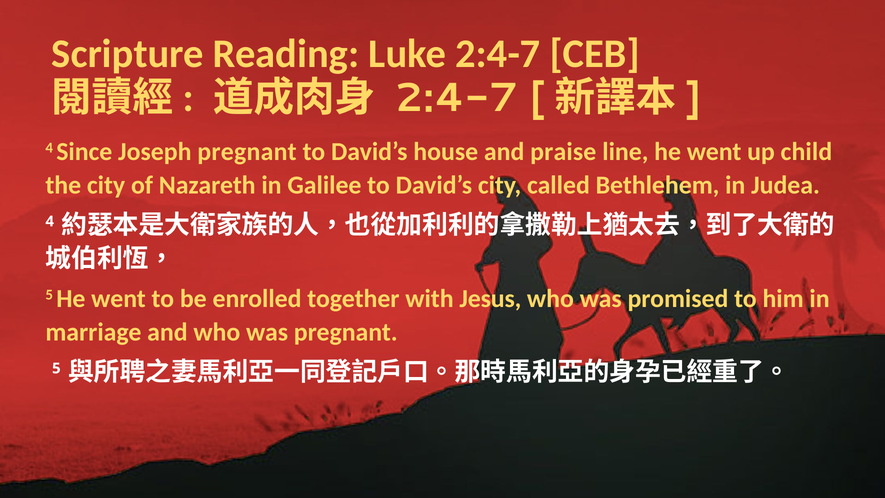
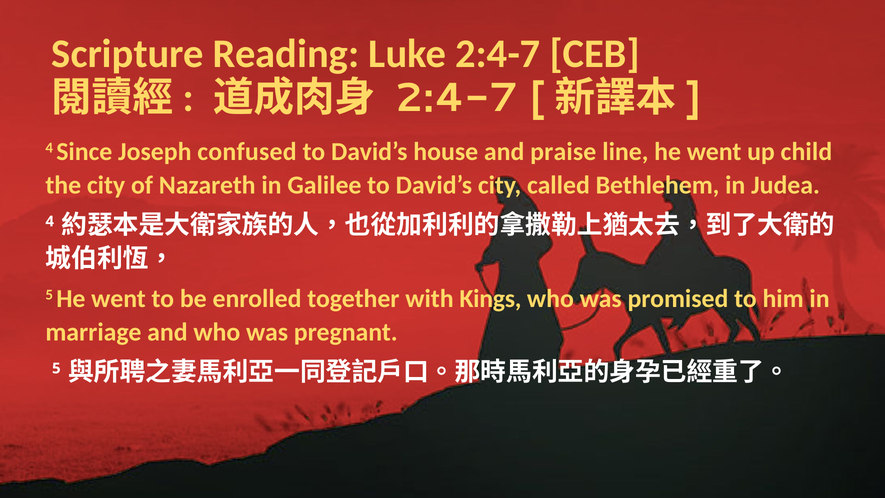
Joseph pregnant: pregnant -> confused (247, 152)
Jesus: Jesus -> Kings (490, 299)
